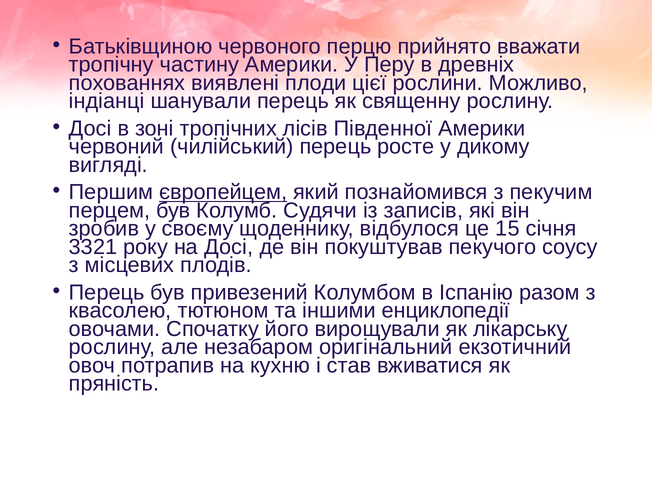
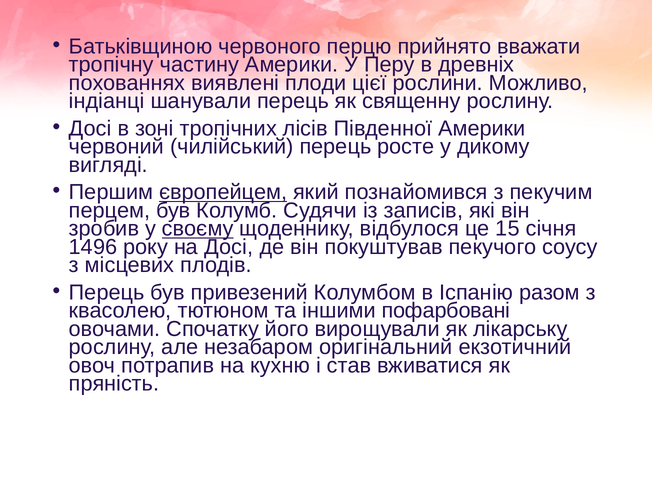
своєму underline: none -> present (198, 229)
3321: 3321 -> 1496 (93, 247)
енциклопедії: енциклопедії -> пофарбовані (446, 311)
